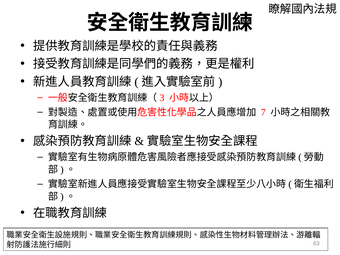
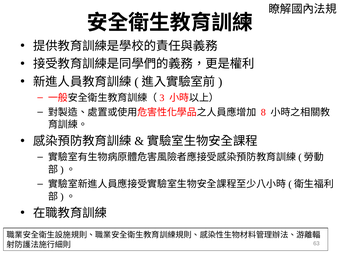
7: 7 -> 8 (263, 112)
